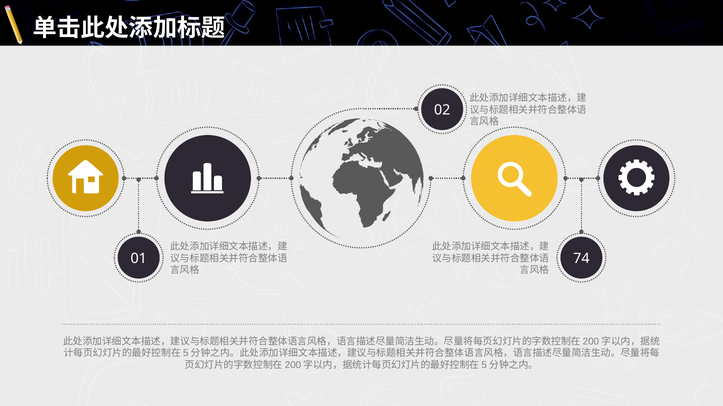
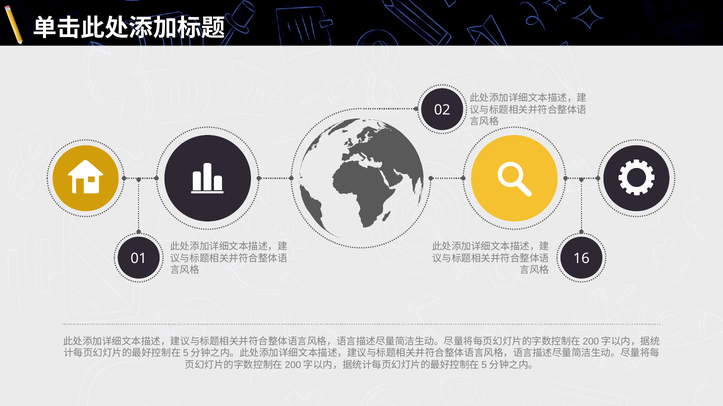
74: 74 -> 16 (581, 259)
